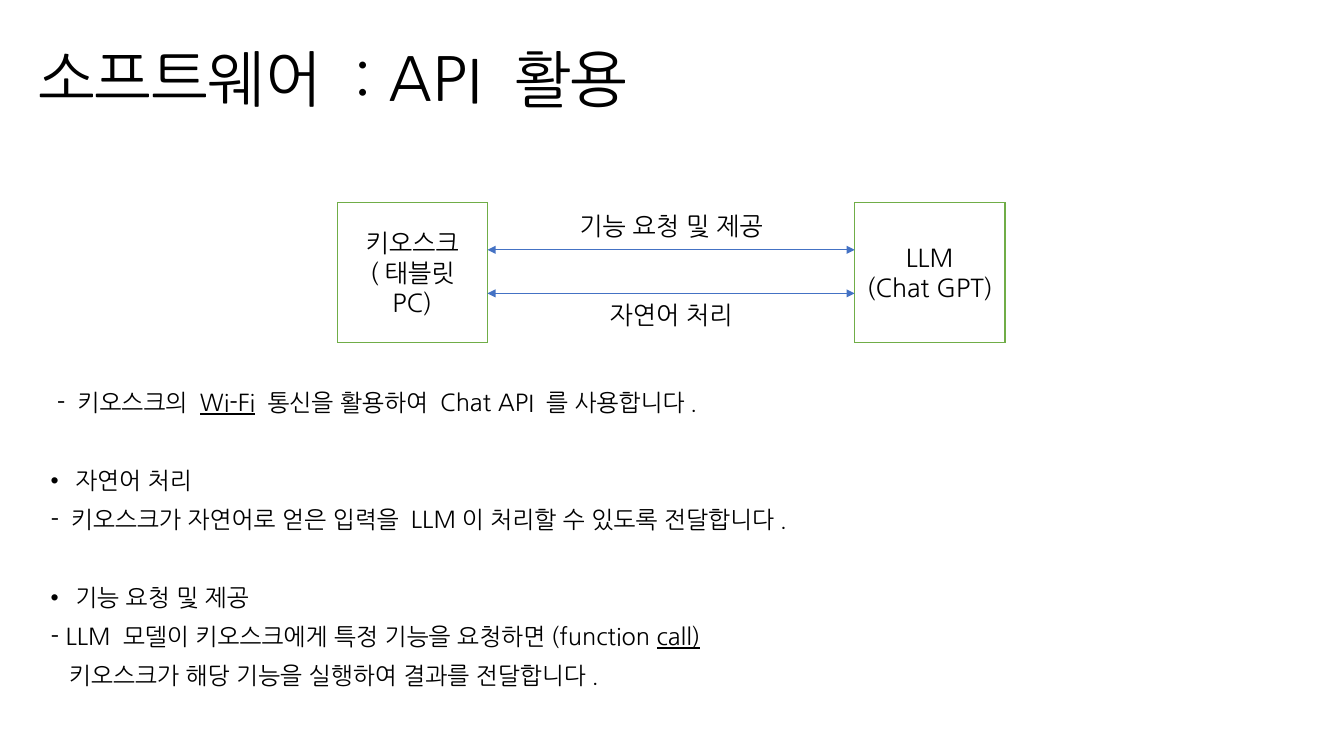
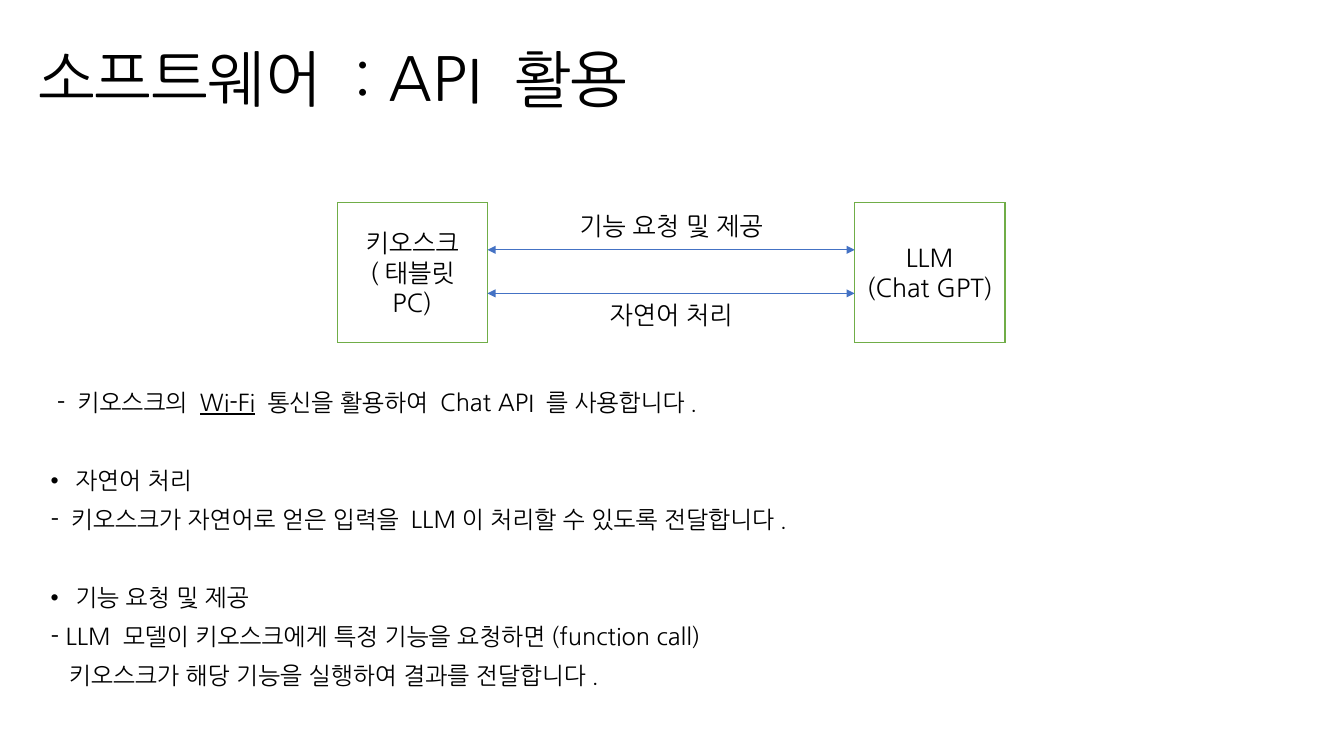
call underline: present -> none (678, 638)
